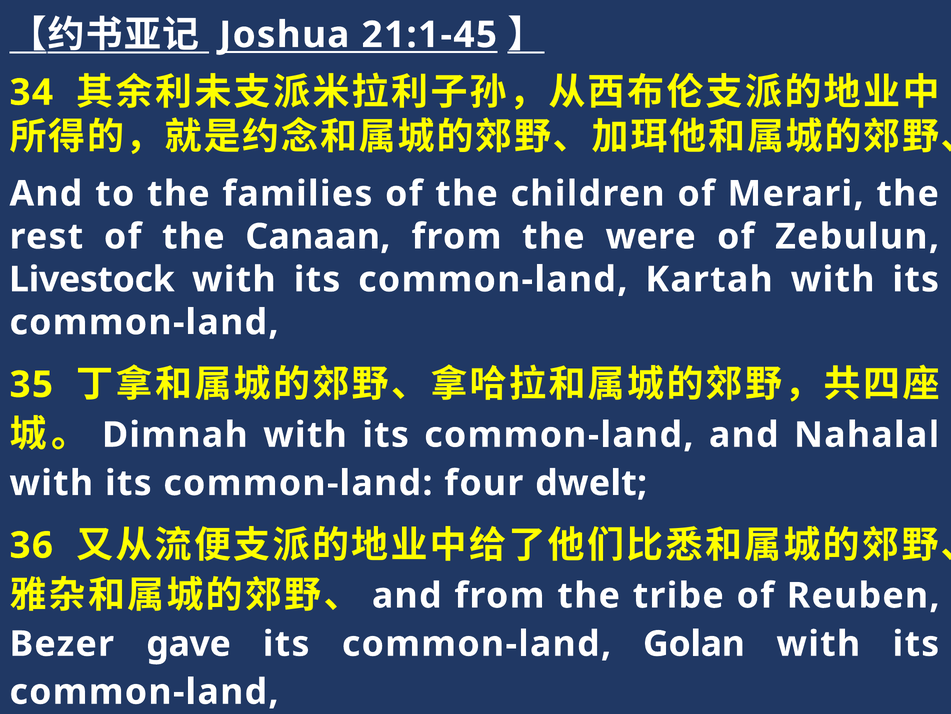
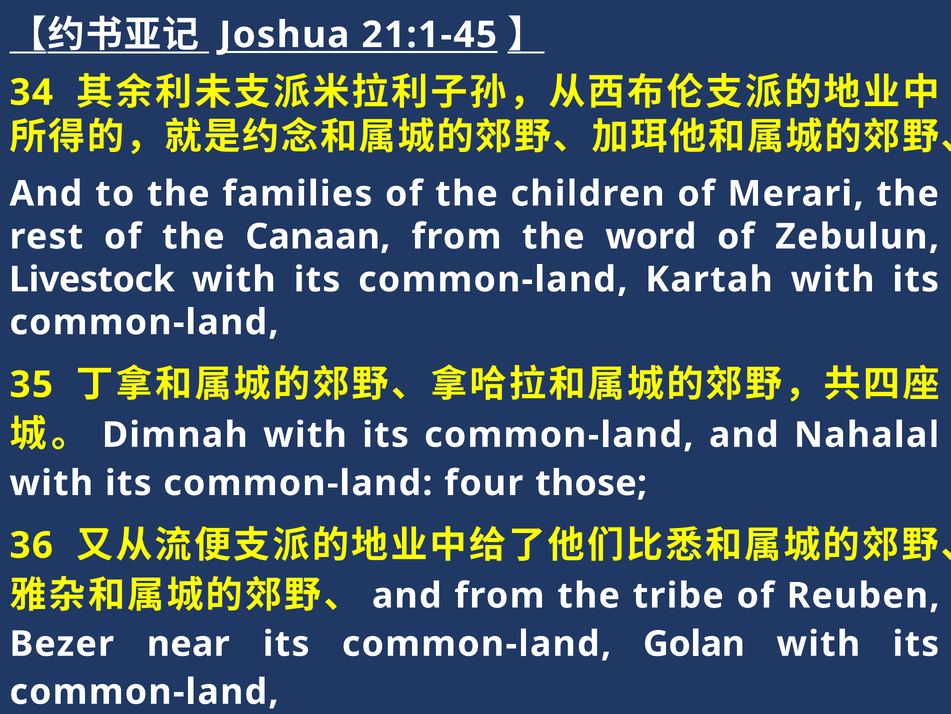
were: were -> word (651, 236)
dwelt: dwelt -> those (591, 483)
gave: gave -> near (188, 643)
